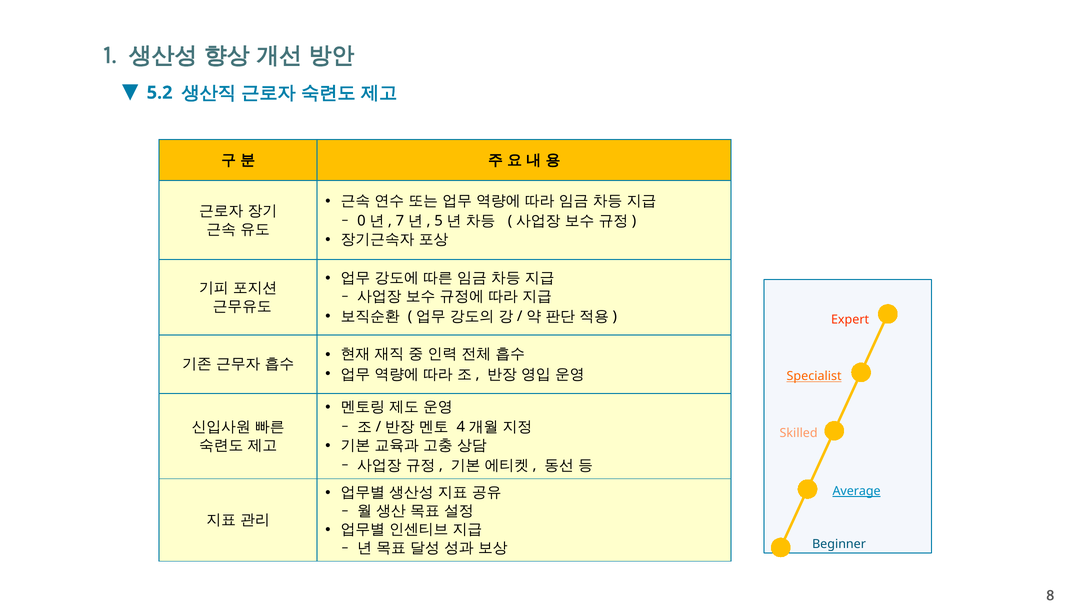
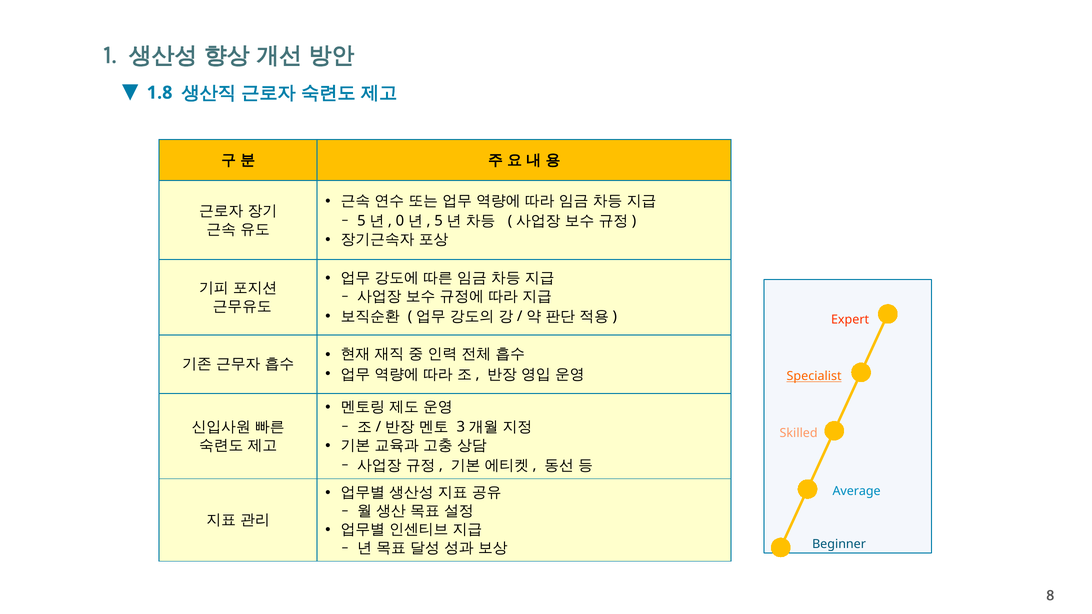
5.2: 5.2 -> 1.8 (160, 93)
0: 0 -> 5 (361, 221)
7: 7 -> 0 (400, 221)
4: 4 -> 3 (461, 427)
Average underline: present -> none (857, 491)
